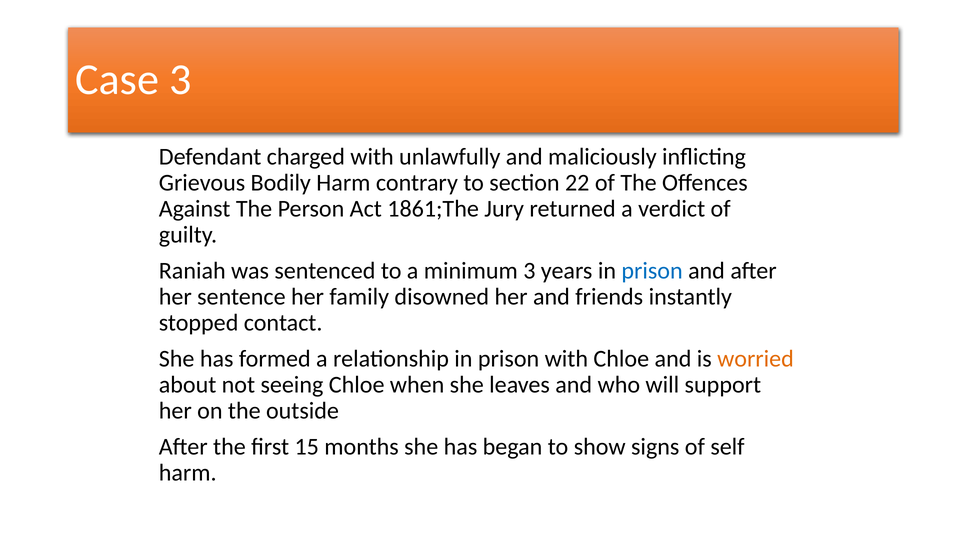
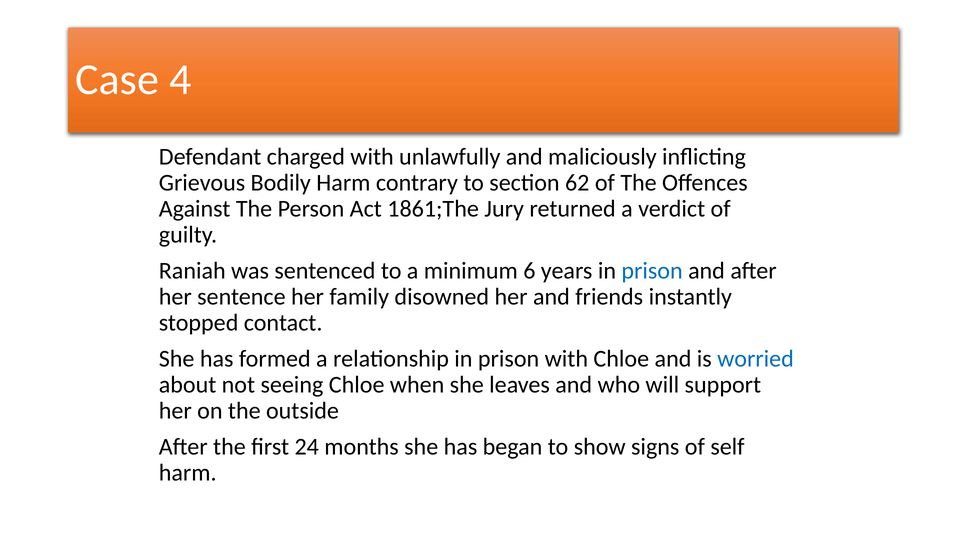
Case 3: 3 -> 4 (180, 80)
22: 22 -> 62 (577, 182)
minimum 3: 3 -> 6 (529, 270)
worried colour: orange -> blue (755, 358)
15: 15 -> 24 (307, 446)
